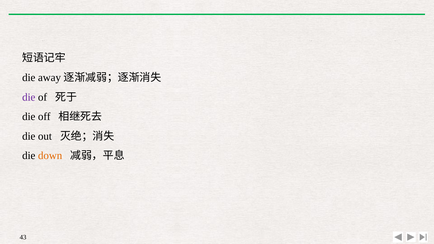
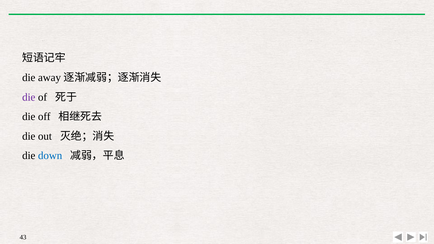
down colour: orange -> blue (50, 156)
